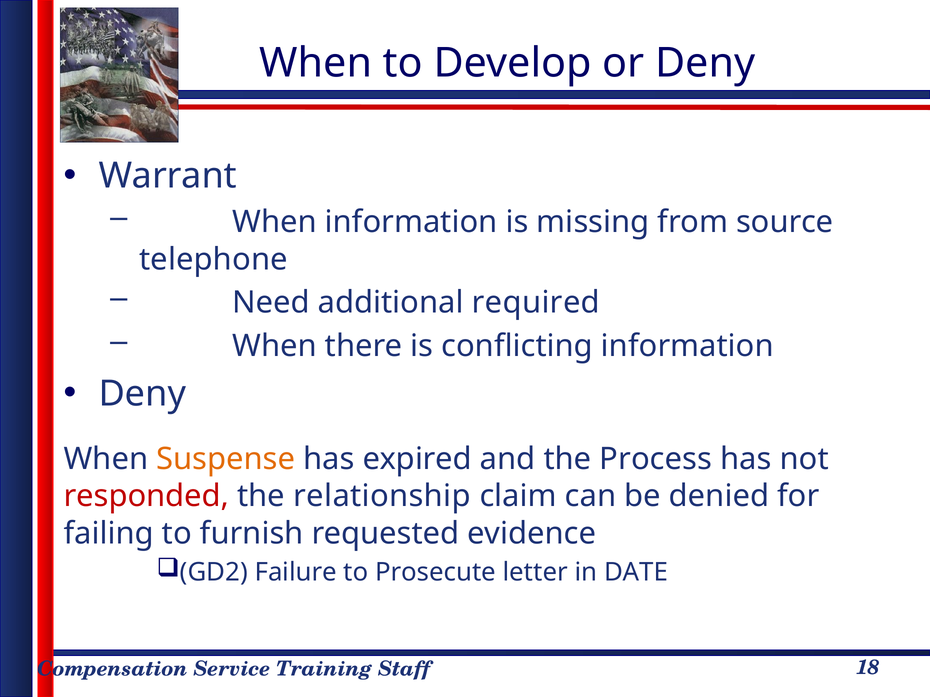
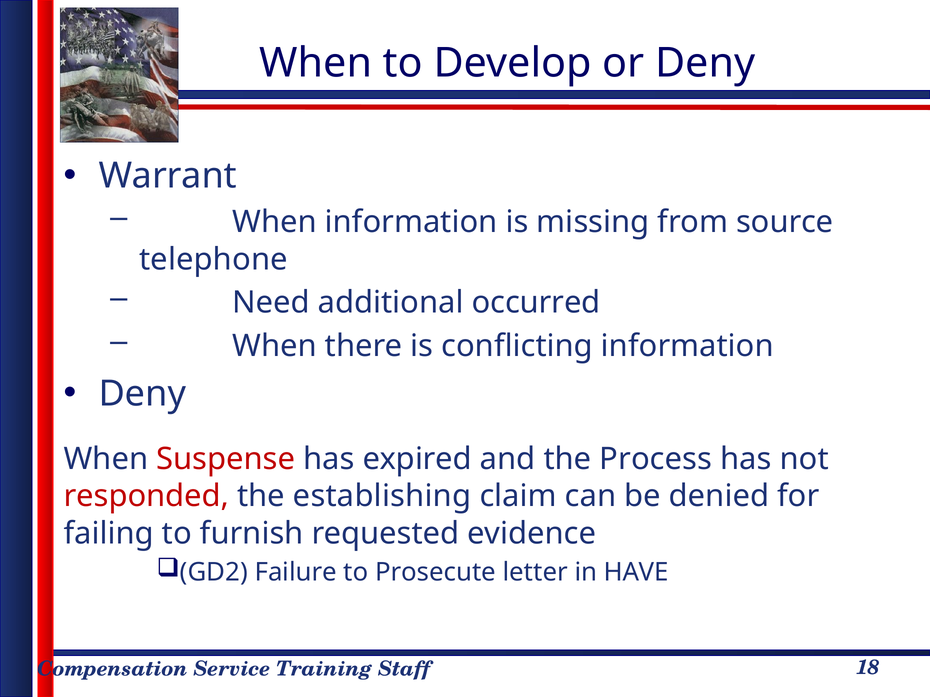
required: required -> occurred (536, 303)
Suspense colour: orange -> red (226, 459)
relationship: relationship -> establishing (382, 497)
DATE: DATE -> HAVE (636, 573)
